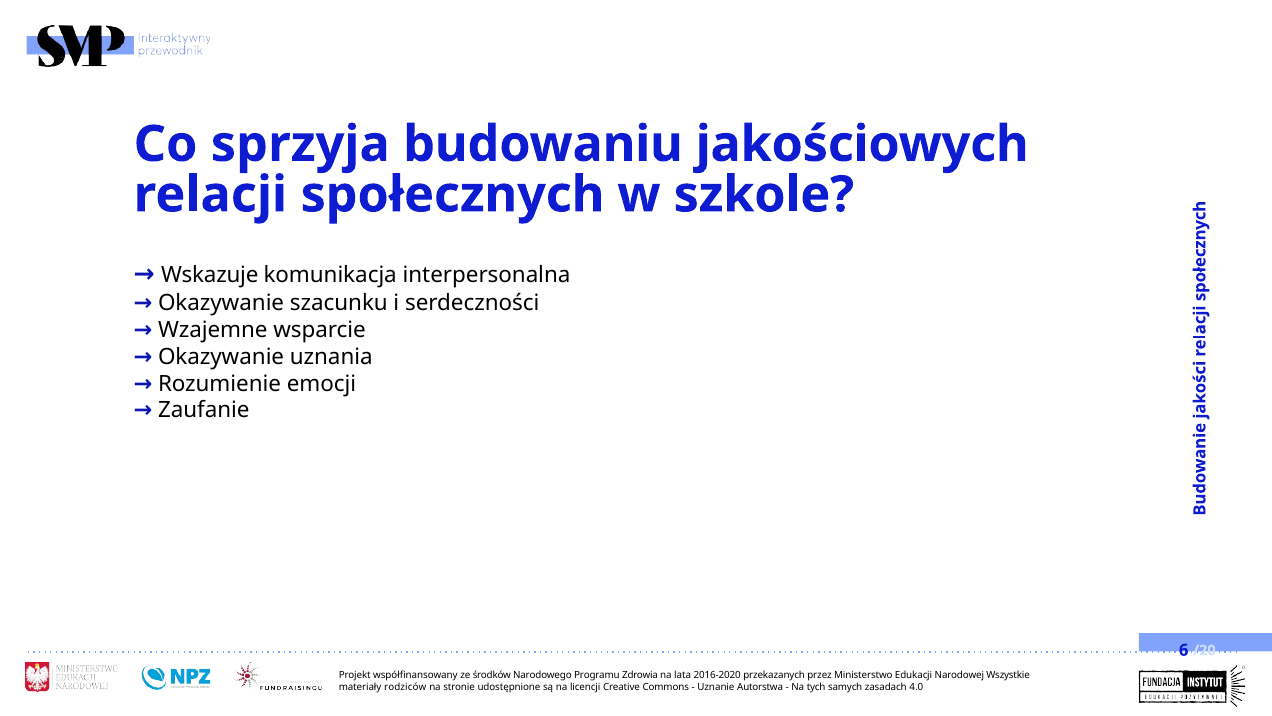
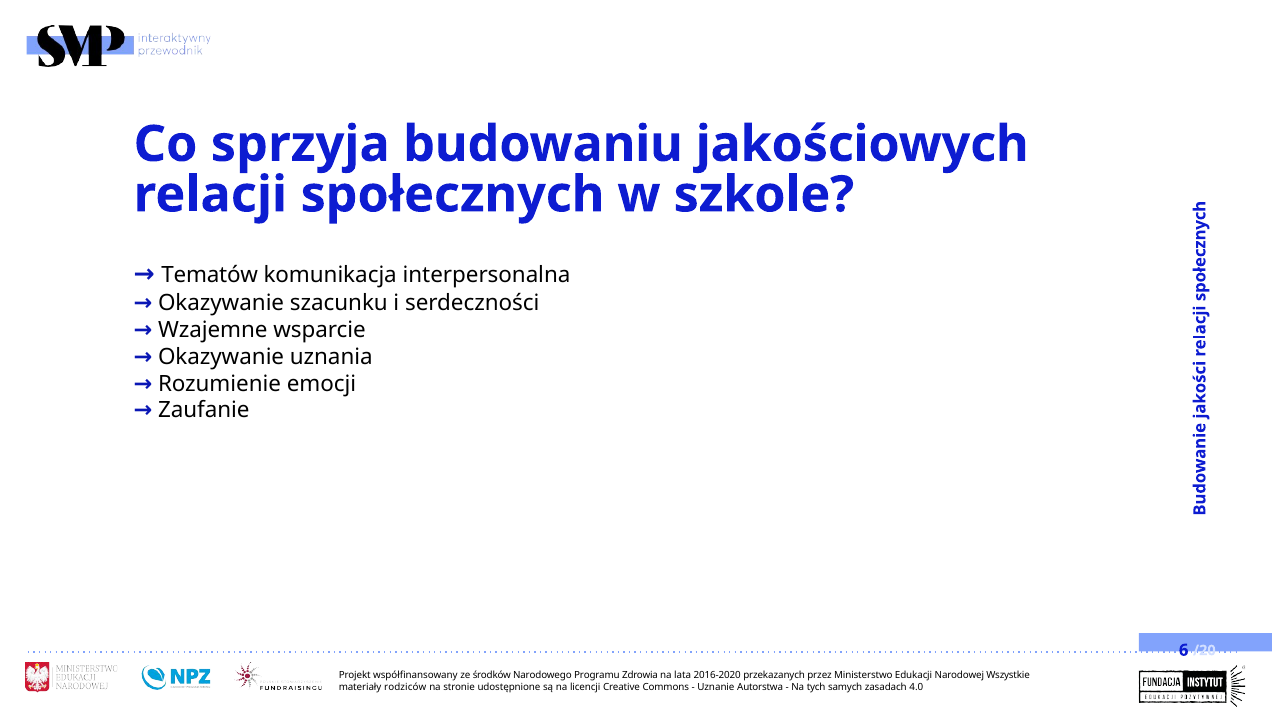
Wskazuje: Wskazuje -> Tematów (210, 275)
